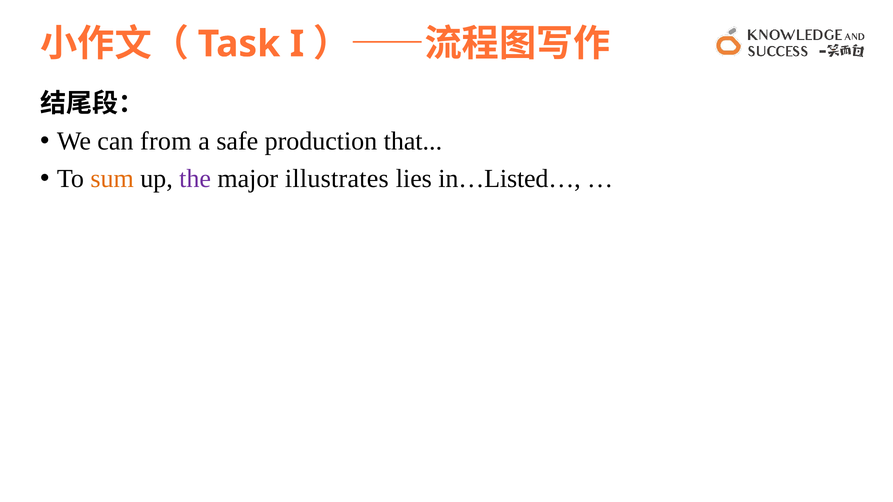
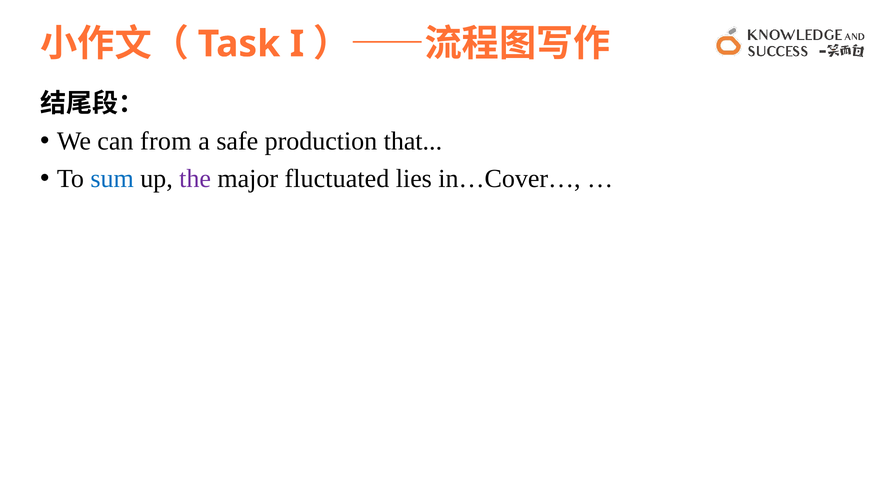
sum colour: orange -> blue (112, 179)
illustrates: illustrates -> fluctuated (337, 179)
in…Listed…: in…Listed… -> in…Cover… (510, 179)
